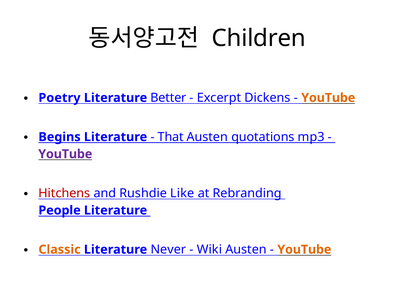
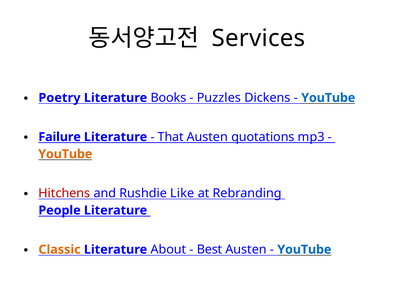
Children: Children -> Services (258, 38)
Better: Better -> Books (168, 98)
Excerpt: Excerpt -> Puzzles (219, 98)
YouTube colour: orange -> blue (328, 98)
Begins: Begins -> Failure (60, 137)
YouTube colour: purple -> orange (65, 154)
Never: Never -> About (168, 250)
Wiki: Wiki -> Best (210, 250)
YouTube colour: orange -> blue (304, 250)
